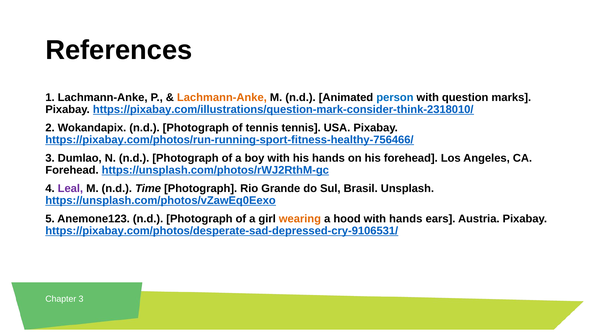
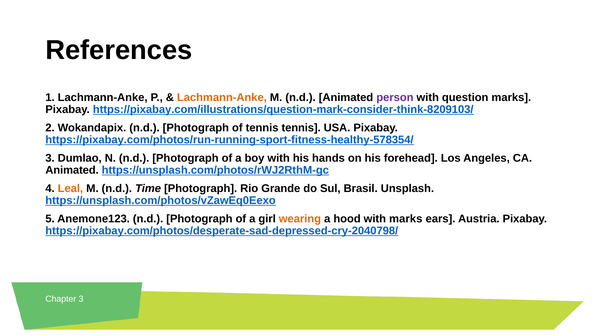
person colour: blue -> purple (395, 97)
https://pixabay.com/illustrations/question-mark-consider-think-2318010/: https://pixabay.com/illustrations/question-mark-consider-think-2318010/ -> https://pixabay.com/illustrations/question-mark-consider-think-8209103/ (283, 109)
https://pixabay.com/photos/run-running-sport-fitness-healthy-756466/: https://pixabay.com/photos/run-running-sport-fitness-healthy-756466/ -> https://pixabay.com/photos/run-running-sport-fitness-healthy-578354/ (229, 140)
Forehead: Forehead -> Animated (72, 170)
Leal colour: purple -> orange (70, 188)
with hands: hands -> marks (406, 219)
https://pixabay.com/photos/desperate-sad-depressed-cry-9106531/: https://pixabay.com/photos/desperate-sad-depressed-cry-9106531/ -> https://pixabay.com/photos/desperate-sad-depressed-cry-2040798/ (222, 231)
